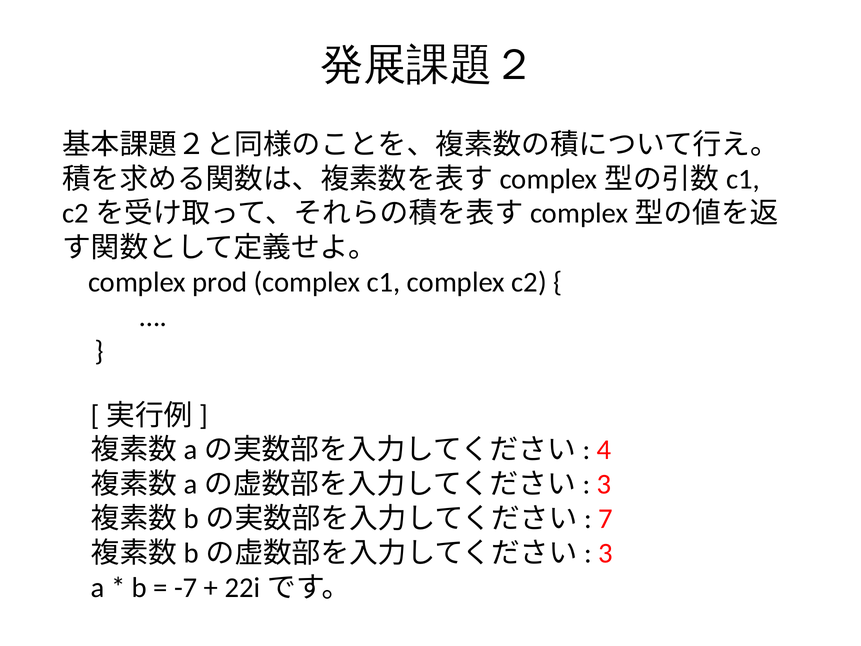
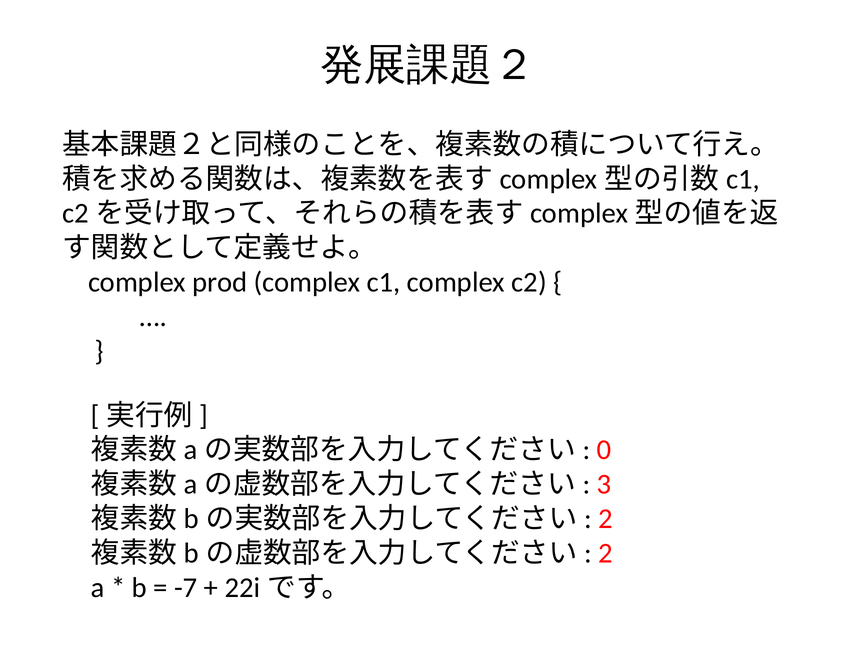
4: 4 -> 0 (604, 450)
7: 7 -> 2 (605, 519)
3: 3 -> 2 (605, 553)
